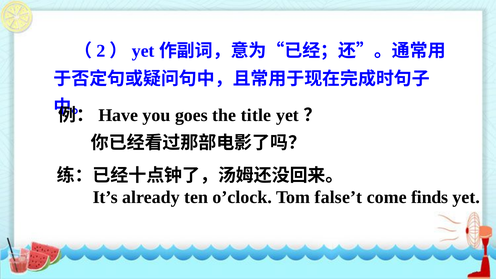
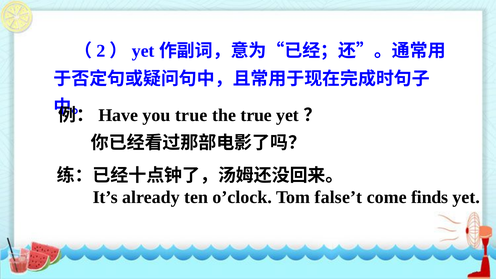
you goes: goes -> true (191, 115)
the title: title -> true (256, 115)
